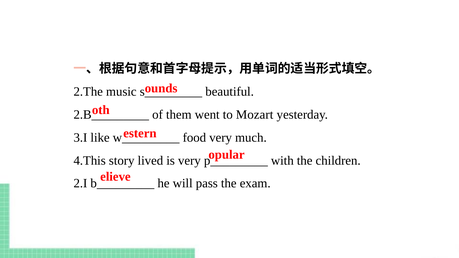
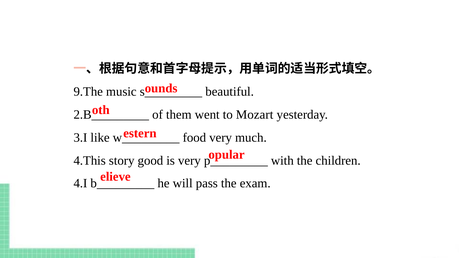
2.The: 2.The -> 9.The (88, 92)
lived: lived -> good (150, 161)
2.I: 2.I -> 4.I (80, 184)
